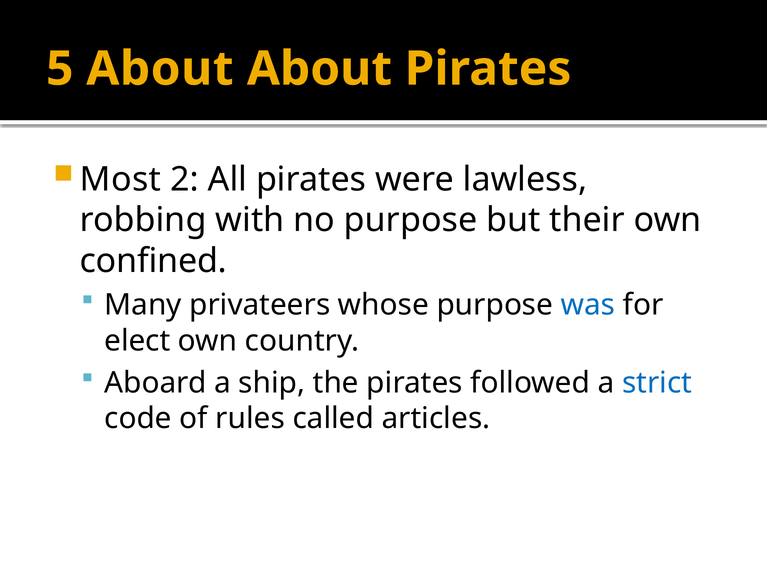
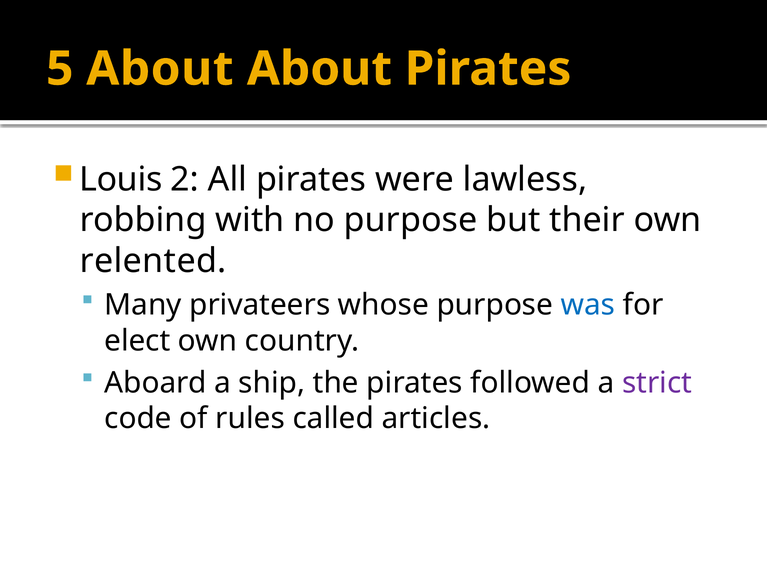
Most: Most -> Louis (121, 179)
confined: confined -> relented (153, 261)
strict colour: blue -> purple (657, 383)
